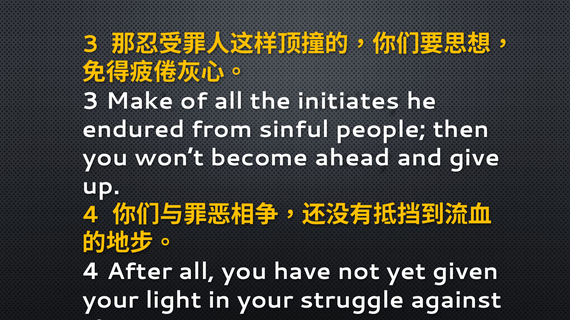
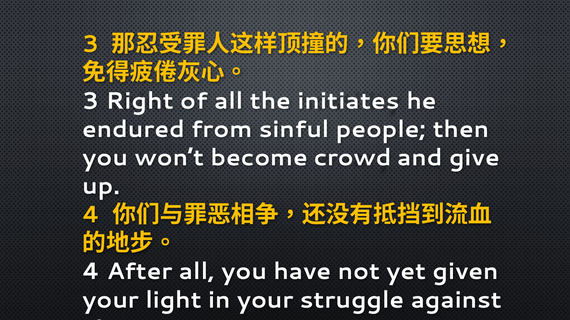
Make: Make -> Right (140, 101)
ahead: ahead -> crowd (353, 158)
